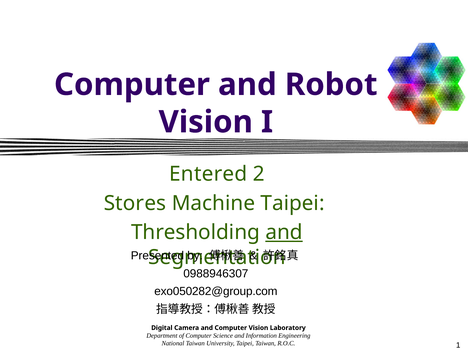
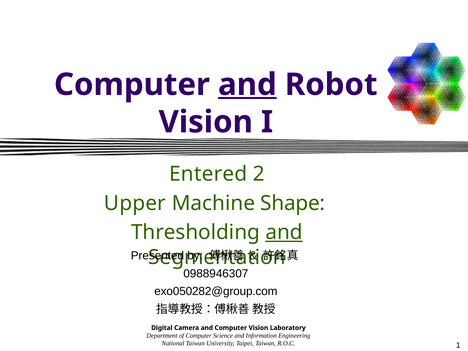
and underline: none -> present (247, 85)
Stores: Stores -> Upper (135, 203)
Machine Taipei: Taipei -> Shape (293, 203)
